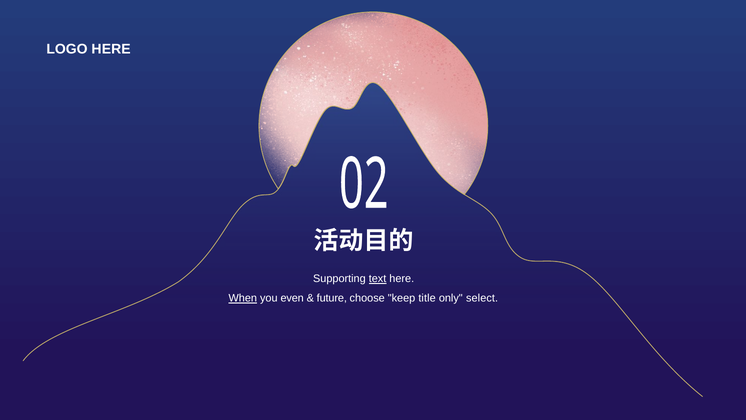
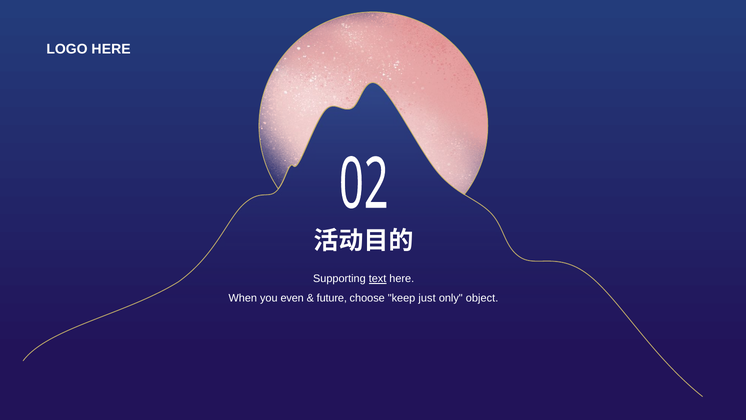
When underline: present -> none (243, 298)
title: title -> just (427, 298)
select: select -> object (482, 298)
